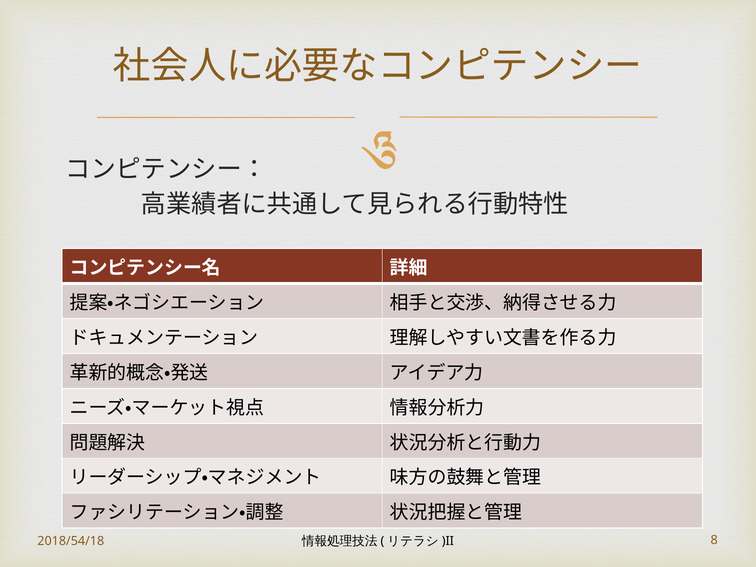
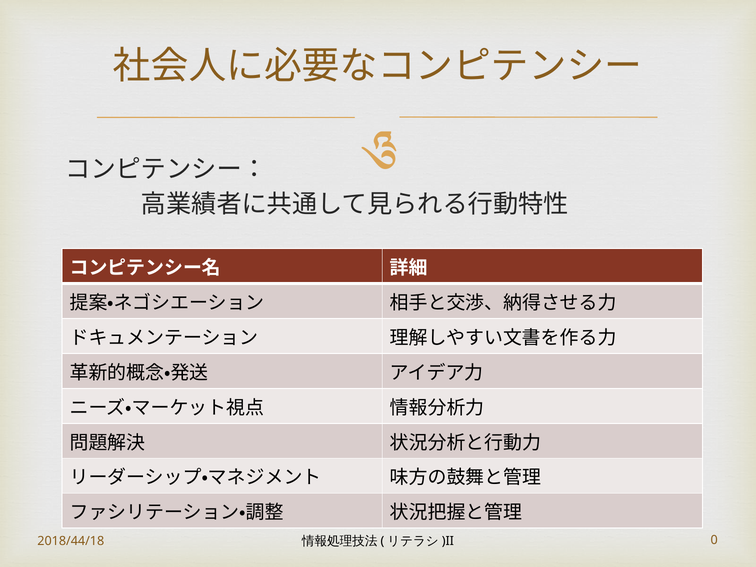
2018/54/18: 2018/54/18 -> 2018/44/18 (71, 541)
8: 8 -> 0 (714, 540)
